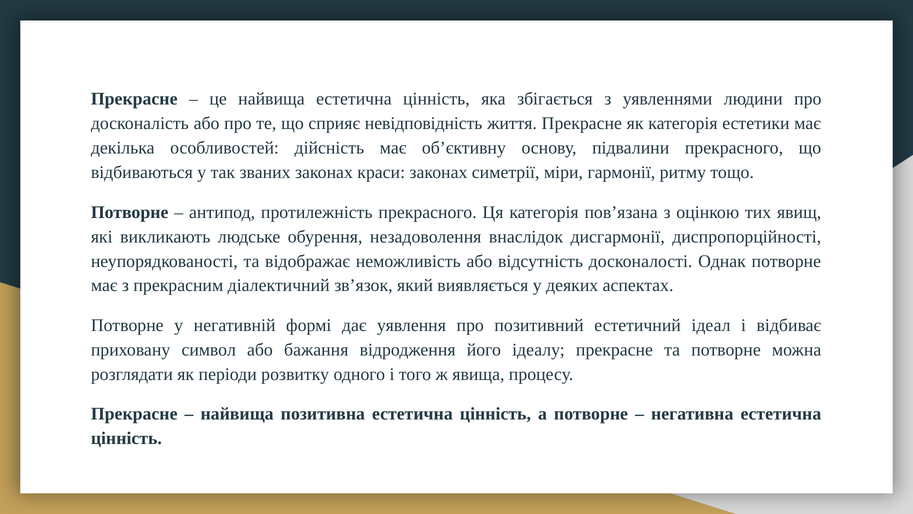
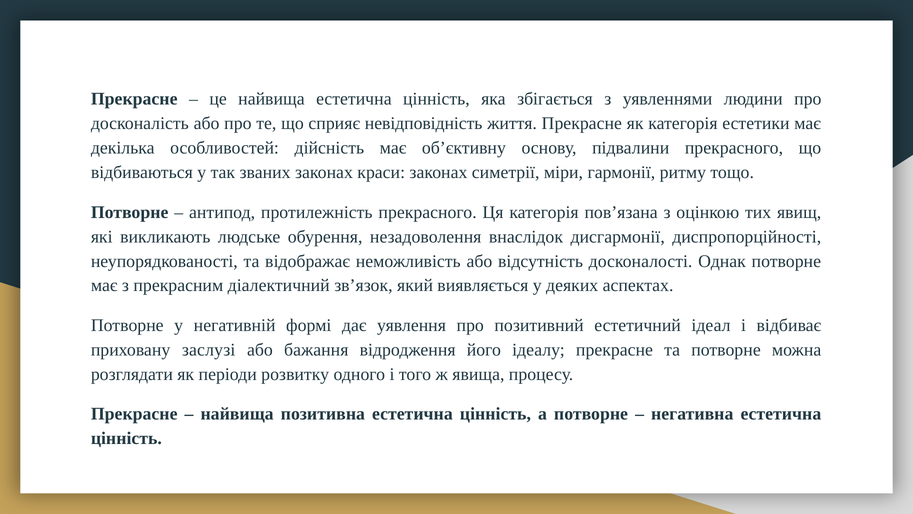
символ: символ -> заслузі (209, 350)
